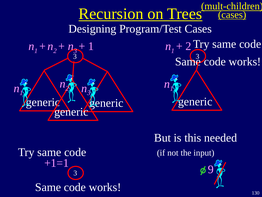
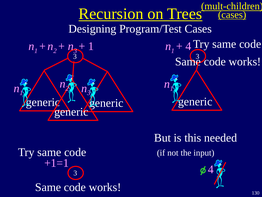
2: 2 -> 4 (188, 46)
3 9: 9 -> 4 (211, 169)
